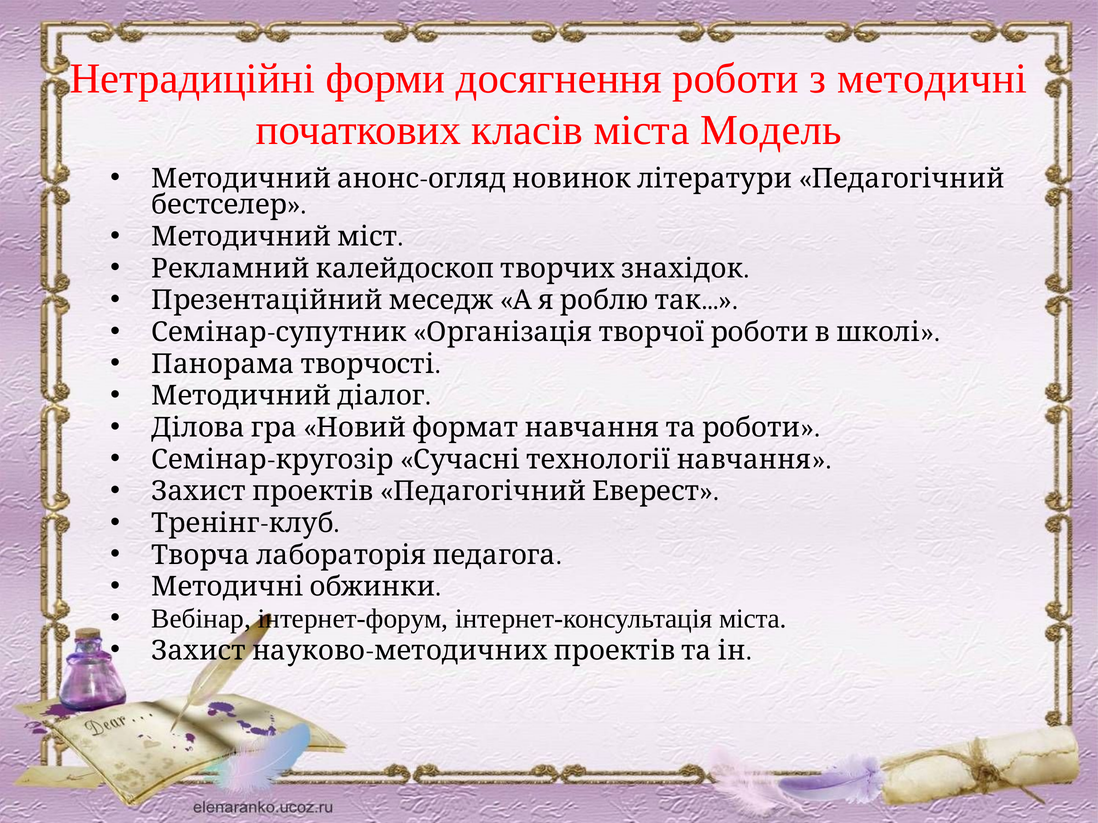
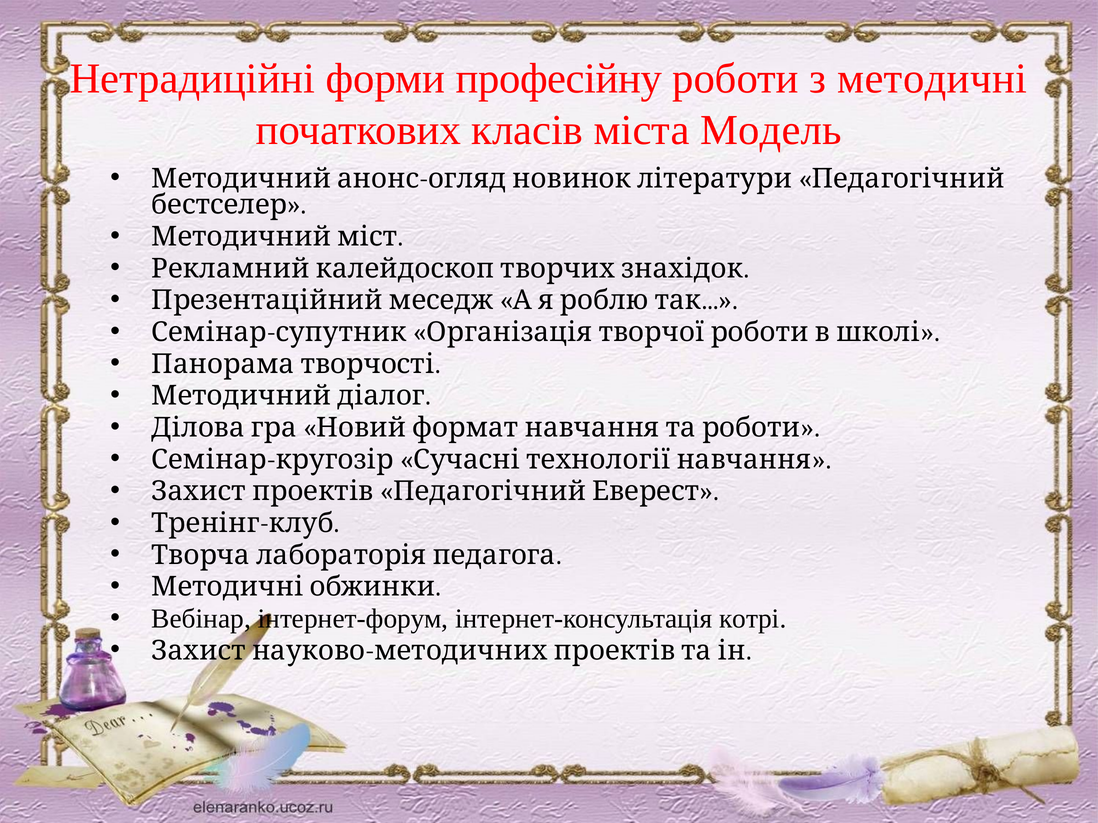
досягнення: досягнення -> професійну (559, 79)
інтернет-консультація міста: міста -> котрі (753, 619)
